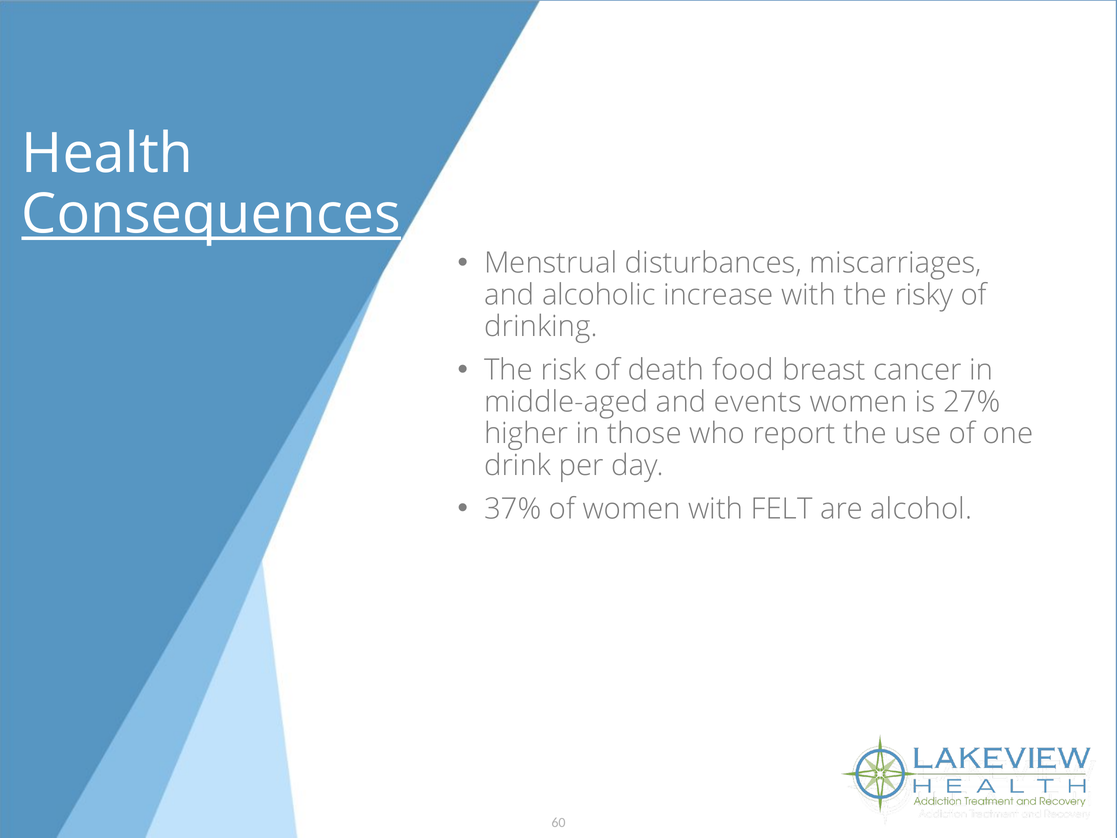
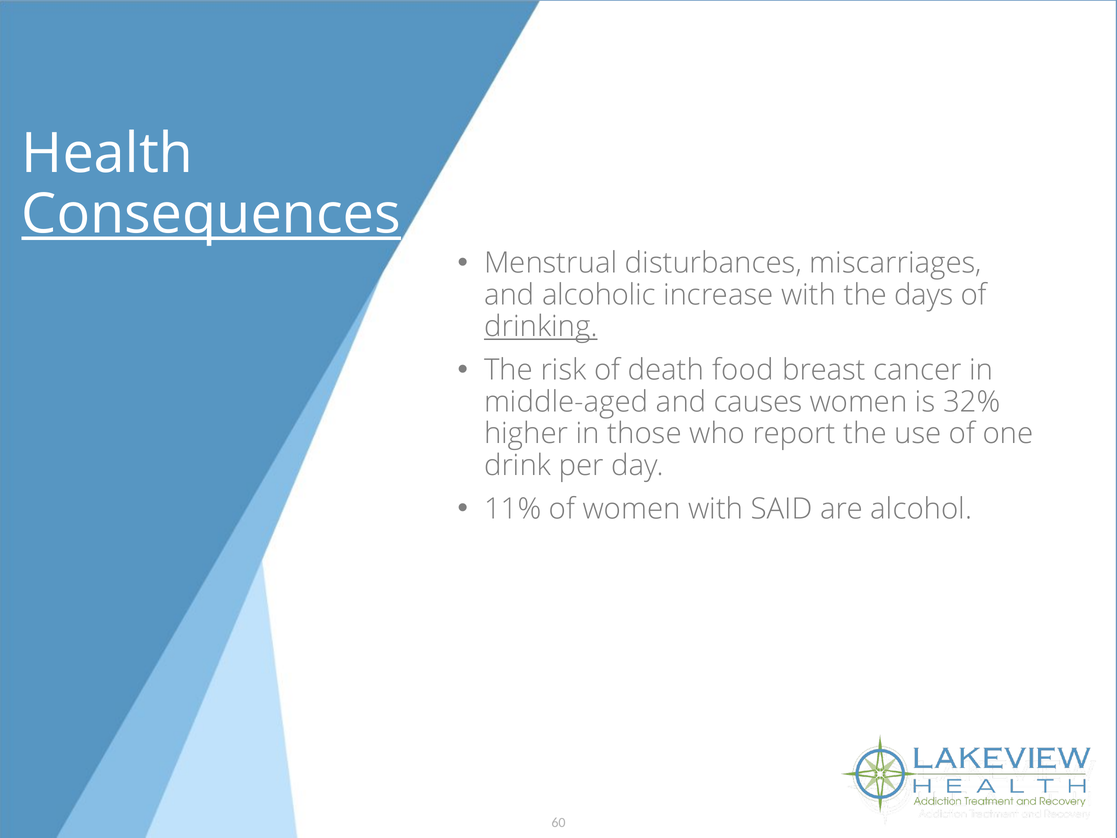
risky: risky -> days (924, 295)
drinking underline: none -> present (541, 327)
events: events -> causes (758, 402)
27%: 27% -> 32% (972, 402)
37%: 37% -> 11% (513, 509)
FELT: FELT -> SAID (782, 509)
